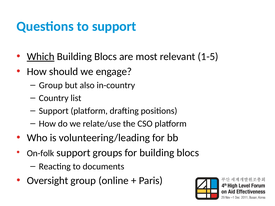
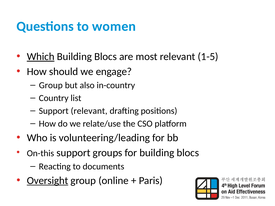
to support: support -> women (114, 26)
Support platform: platform -> relevant (89, 111)
On-folk: On-folk -> On-this (40, 153)
Oversight underline: none -> present (48, 181)
